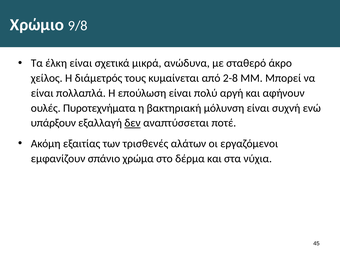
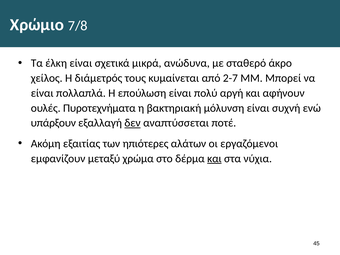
9/8: 9/8 -> 7/8 (78, 26)
2-8: 2-8 -> 2-7 (230, 78)
τρισθενές: τρισθενές -> ηπιότερες (146, 144)
σπάνιο: σπάνιο -> μεταξύ (104, 159)
και underline: none -> present (214, 159)
